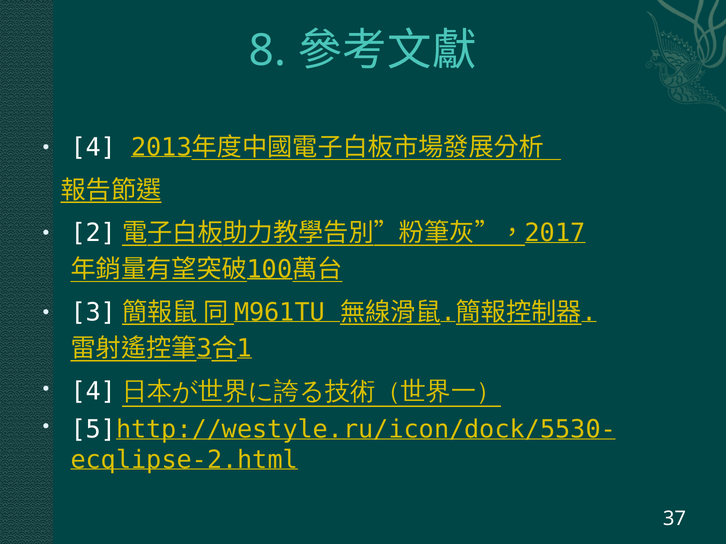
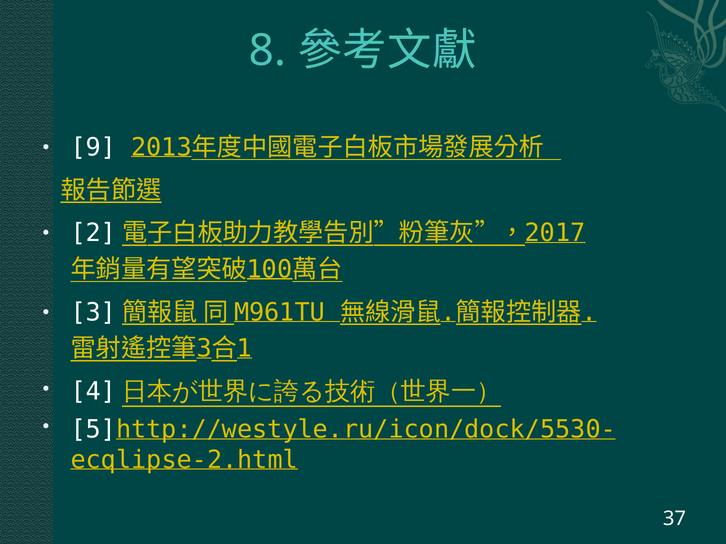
4: 4 -> 9 (93, 148)
